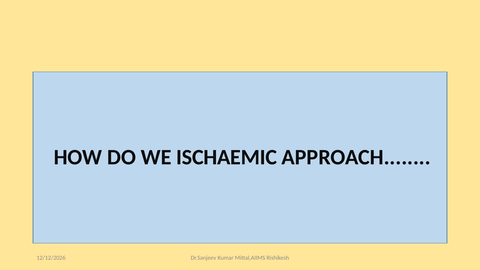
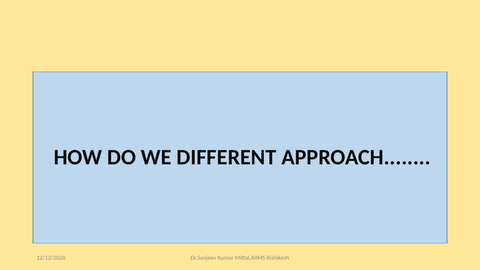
ISCHAEMIC: ISCHAEMIC -> DIFFERENT (226, 157)
